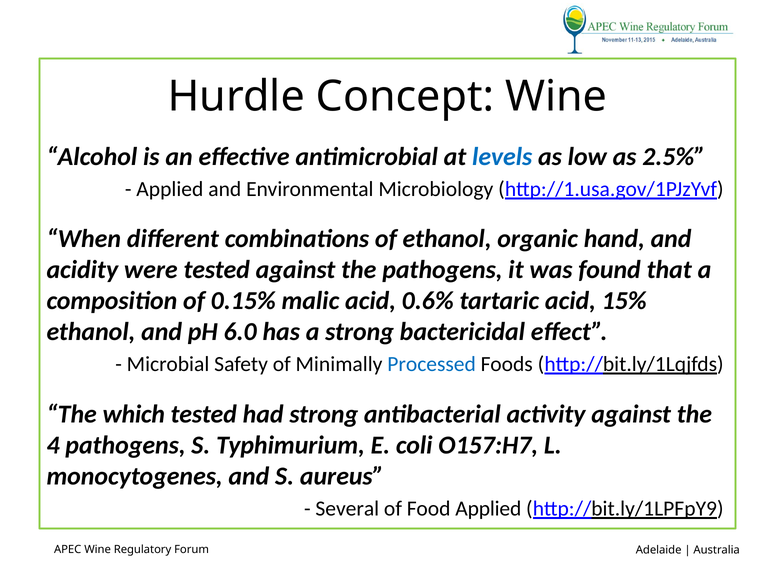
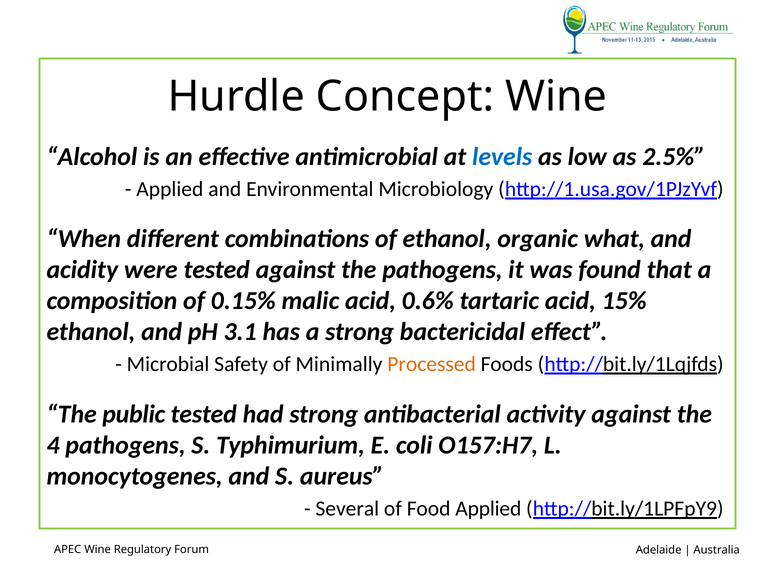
hand: hand -> what (614, 239)
6.0: 6.0 -> 3.1 (240, 332)
Processed colour: blue -> orange (432, 364)
which: which -> public (134, 414)
